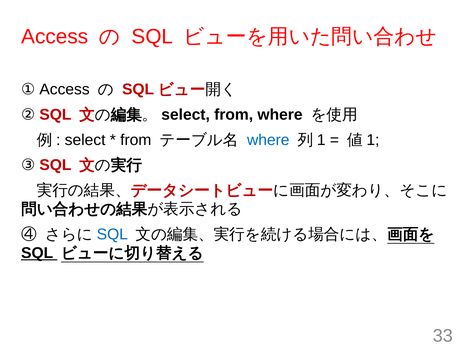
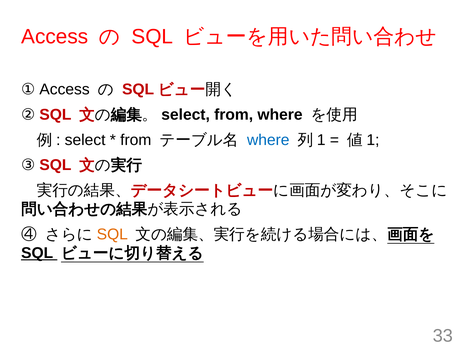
SQL colour: blue -> orange (112, 234)
